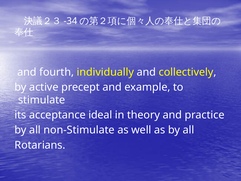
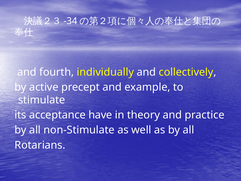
ideal: ideal -> have (100, 115)
